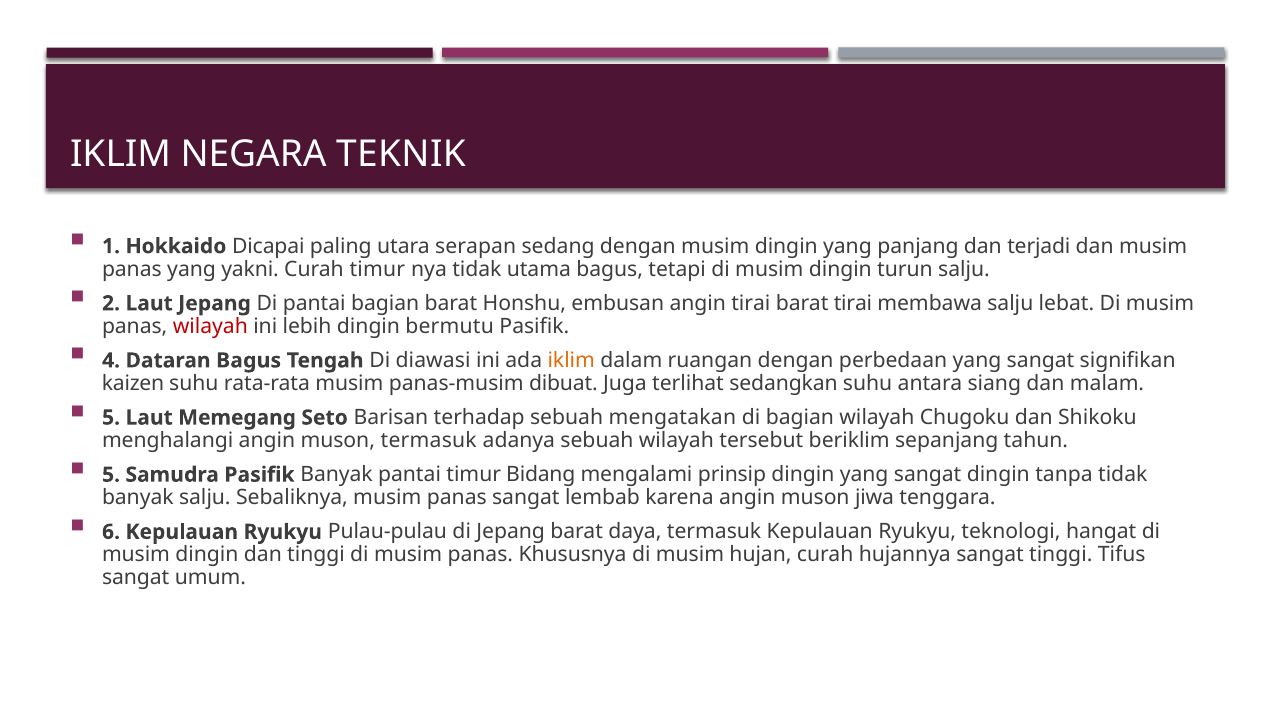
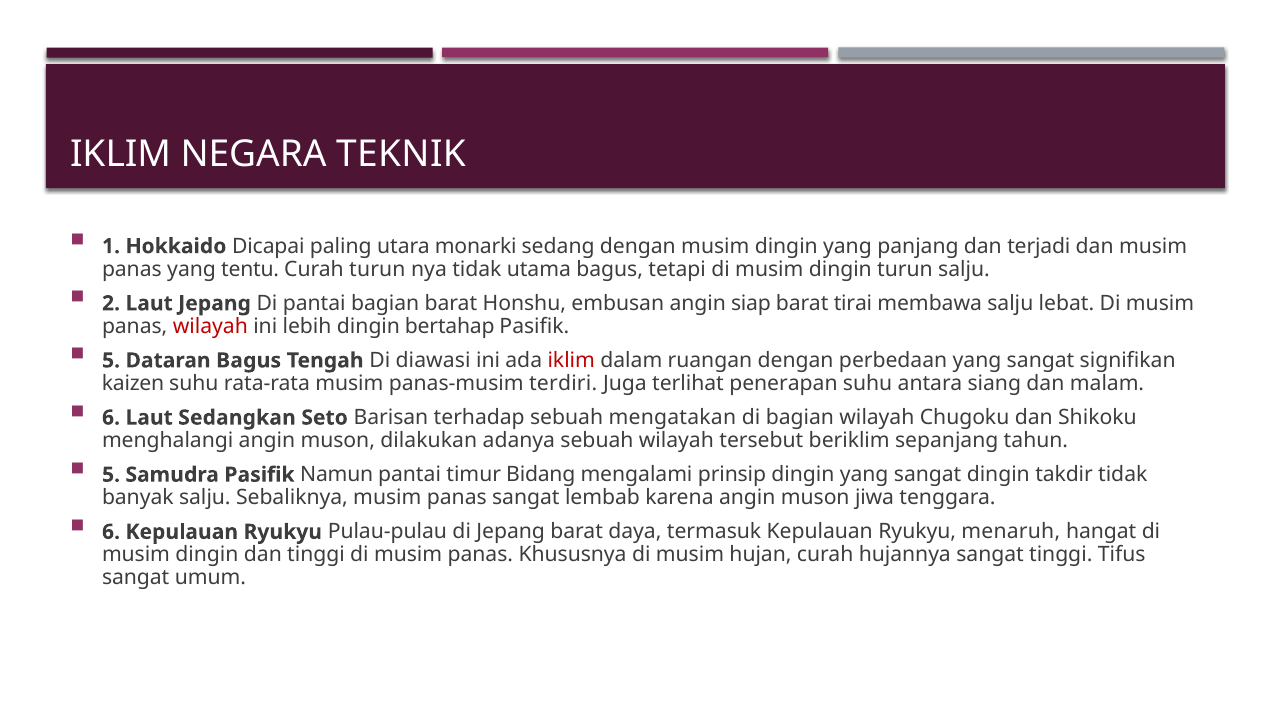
serapan: serapan -> monarki (476, 246)
yakni: yakni -> tentu (250, 269)
Curah timur: timur -> turun (377, 269)
angin tirai: tirai -> siap (751, 303)
bermutu: bermutu -> bertahap (450, 326)
4: 4 -> 5 (111, 360)
iklim colour: orange -> red (571, 360)
dibuat: dibuat -> terdiri (563, 383)
sedangkan: sedangkan -> penerapan (783, 383)
5: 5 -> 6 (111, 418)
Memegang: Memegang -> Sedangkan (237, 418)
muson termasuk: termasuk -> dilakukan (429, 440)
Pasifik Banyak: Banyak -> Namun (337, 475)
tanpa: tanpa -> takdir (1064, 475)
teknologi: teknologi -> menaruh (1011, 532)
